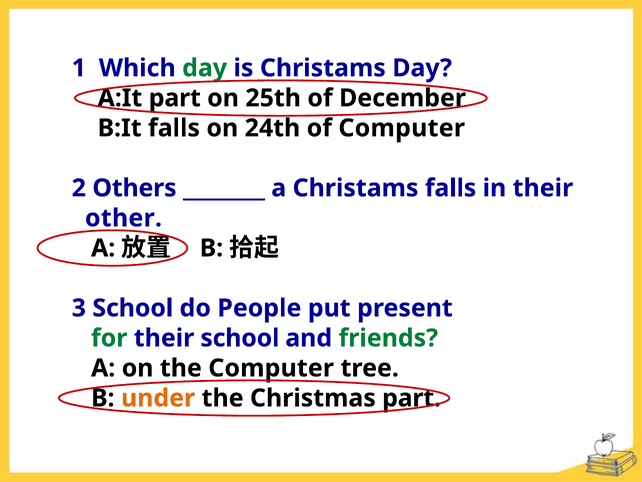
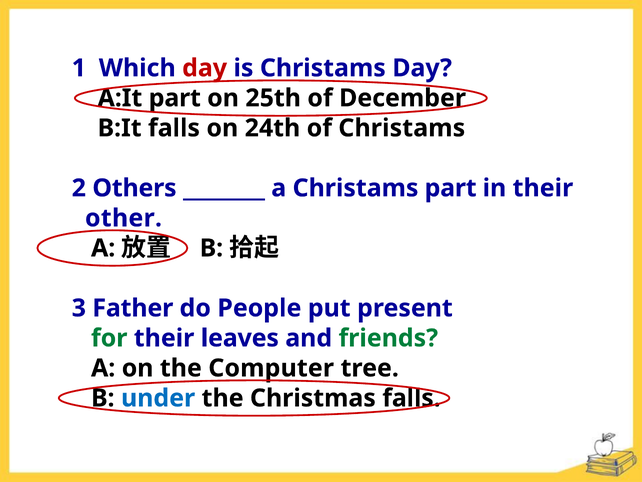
day colour: green -> red (205, 68)
of Computer: Computer -> Christams (402, 128)
Christams falls: falls -> part (451, 188)
3 School: School -> Father (133, 308)
their school: school -> leaves (240, 338)
under colour: orange -> blue (158, 398)
Christmas part: part -> falls (411, 398)
